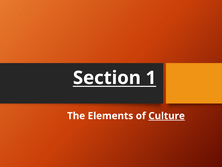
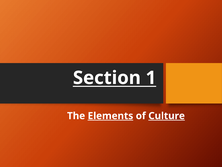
Elements underline: none -> present (110, 116)
